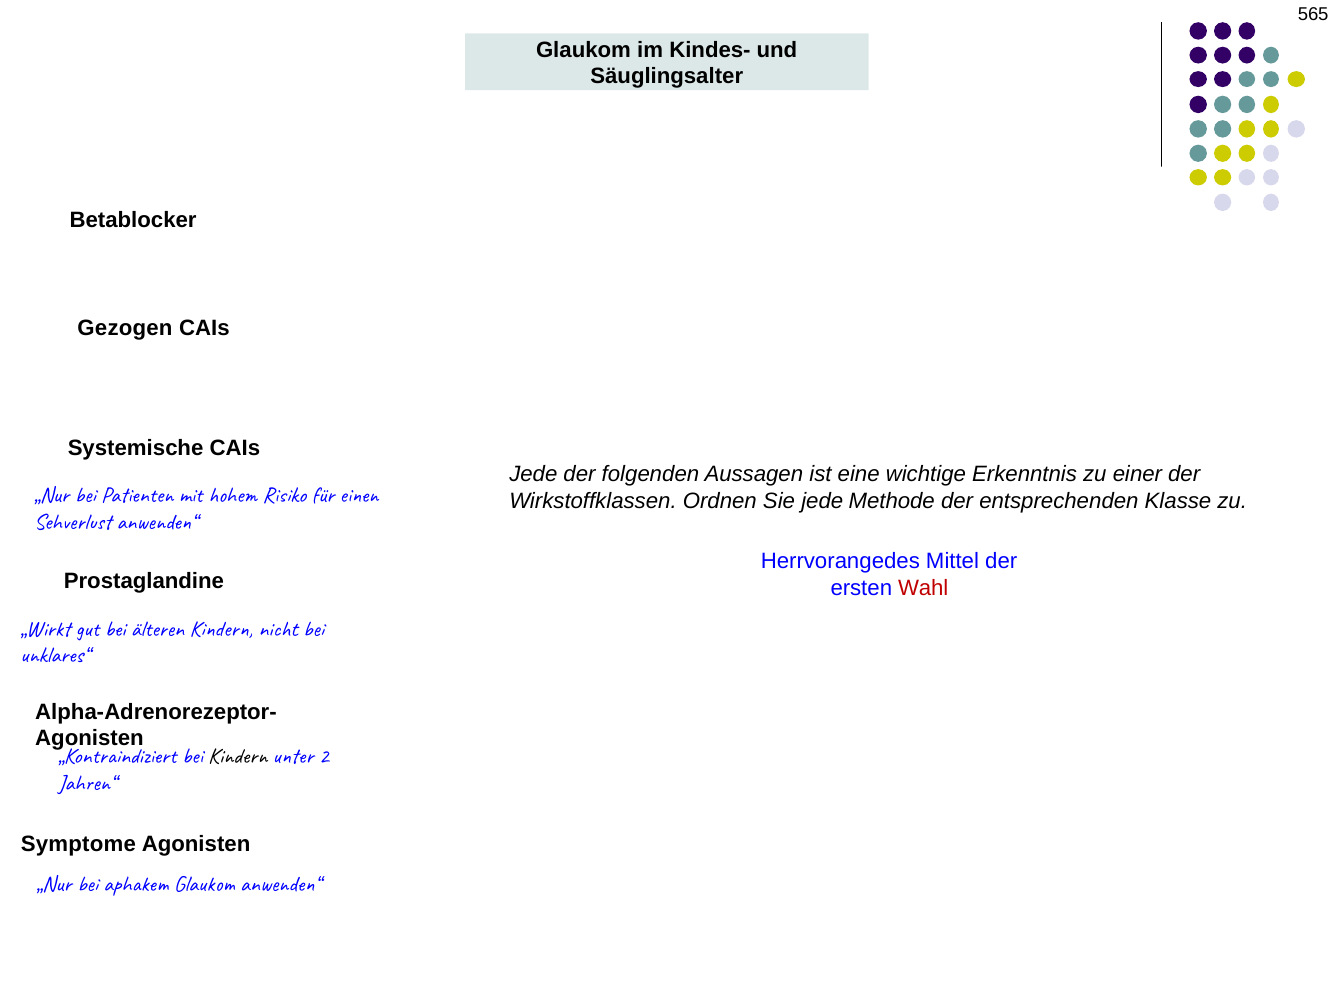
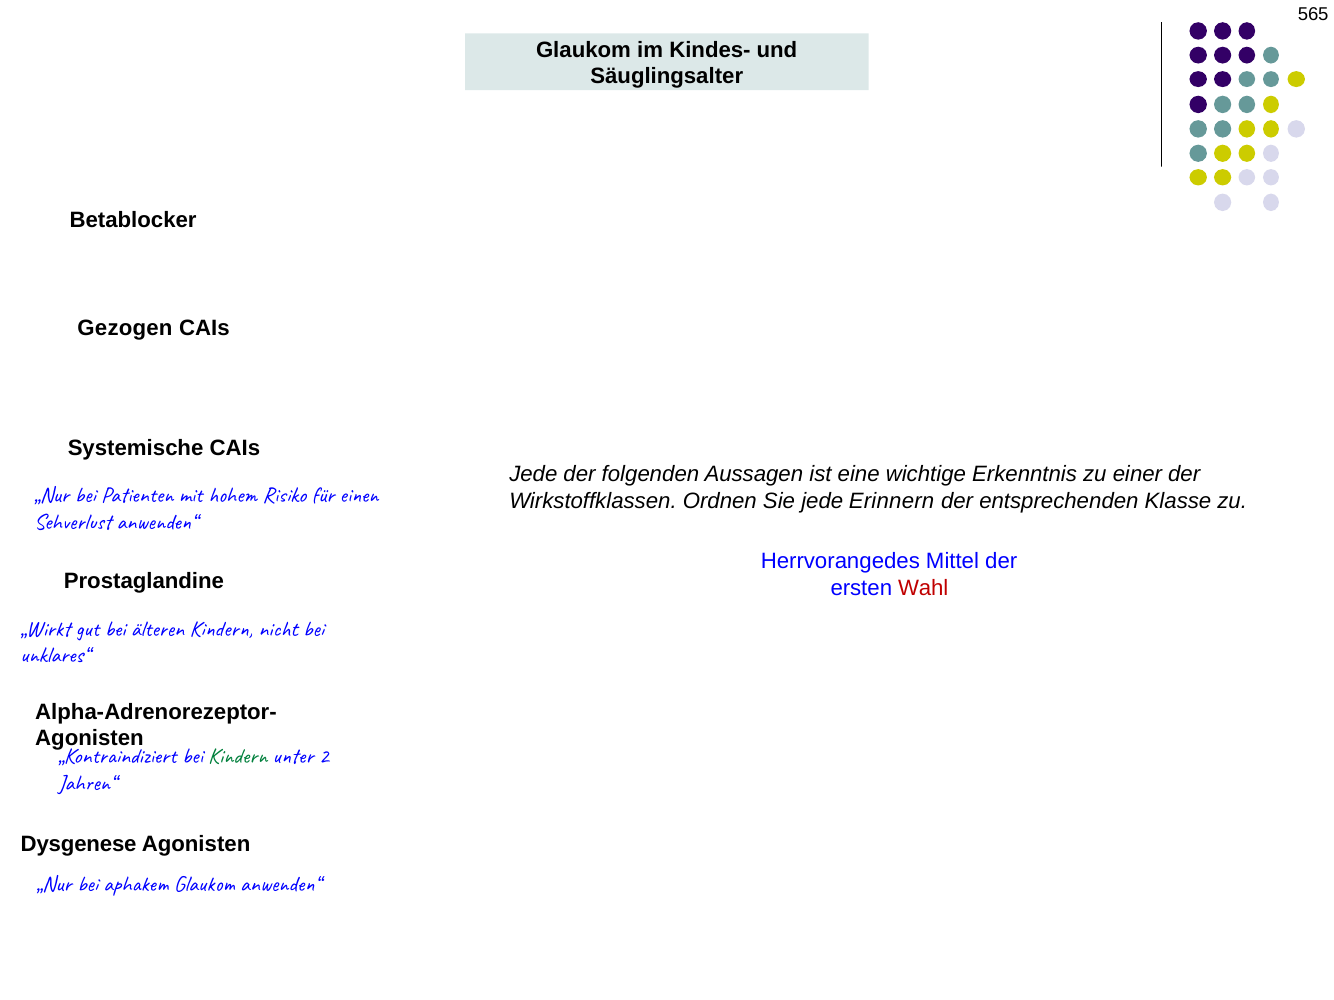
Methode: Methode -> Erinnern (892, 501)
Kindern colour: black -> green (238, 756)
Symptome: Symptome -> Dysgenese (79, 844)
